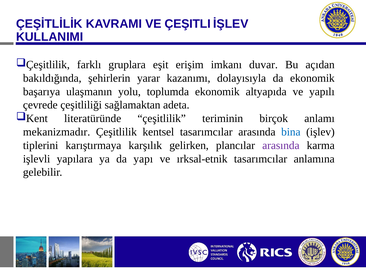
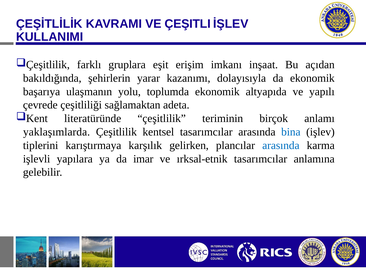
duvar: duvar -> inşaat (264, 65)
mekanizmadır: mekanizmadır -> yaklaşımlarda (57, 132)
arasında colour: purple -> blue (281, 145)
yapı: yapı -> imar (143, 159)
